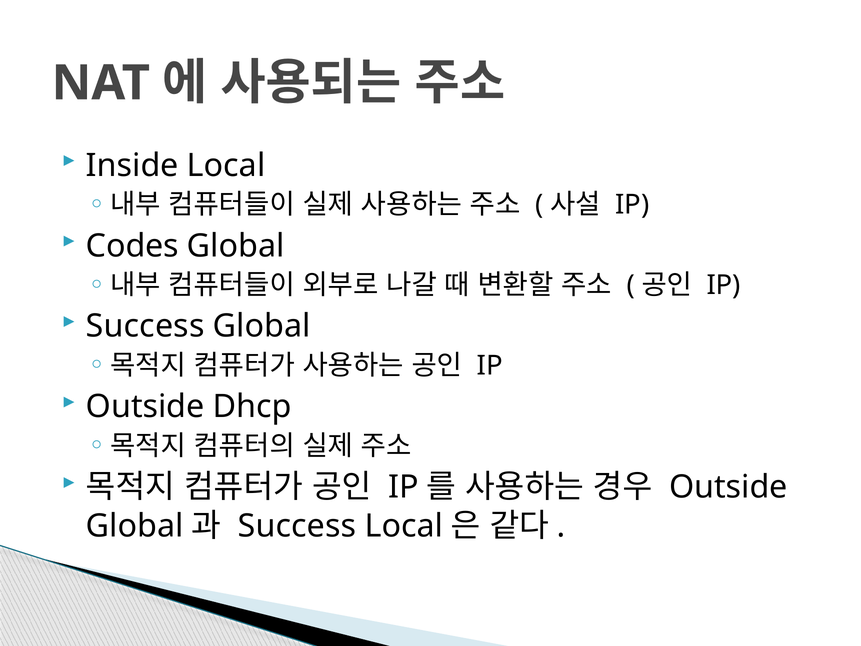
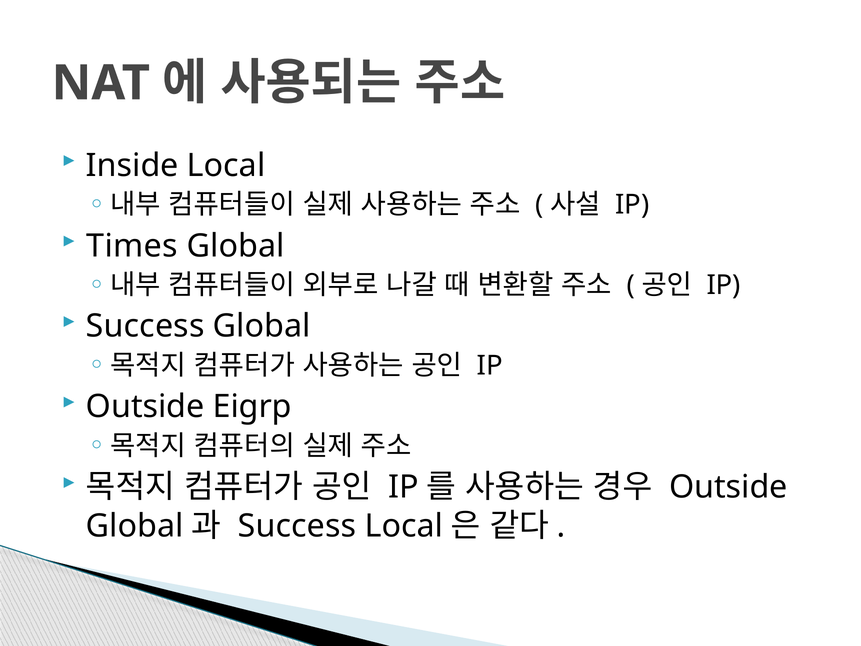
Codes: Codes -> Times (132, 246)
Dhcp: Dhcp -> Eigrp (252, 407)
